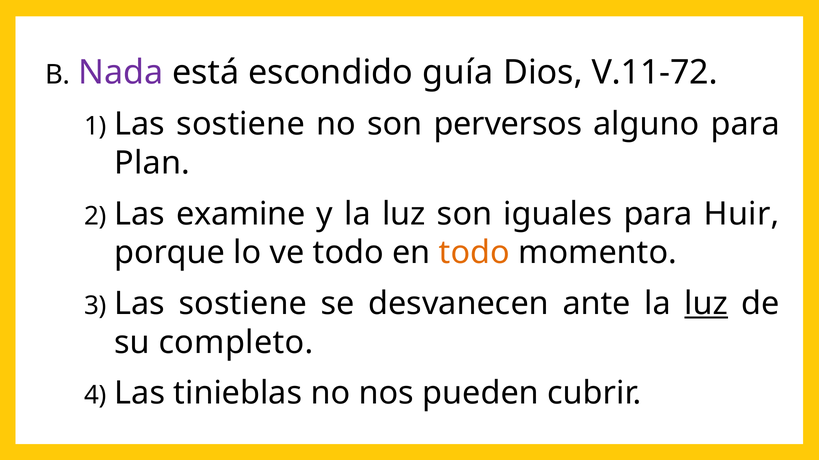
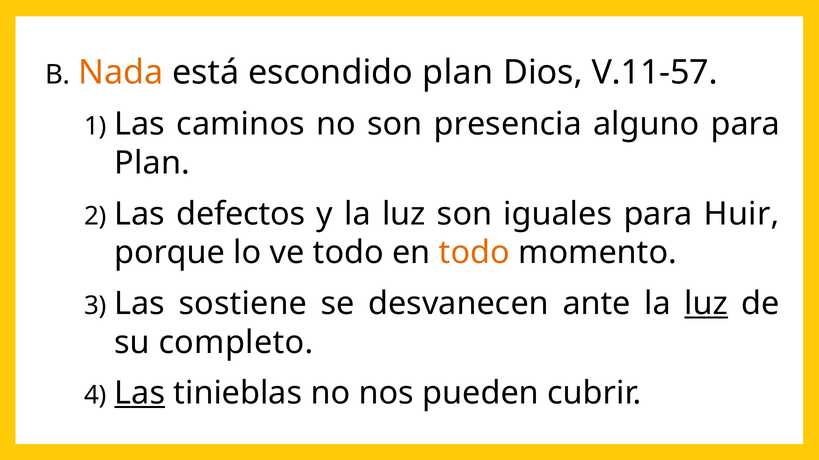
Nada colour: purple -> orange (121, 73)
escondido guía: guía -> plan (458, 73)
V.11-72: V.11-72 -> V.11-57 (655, 73)
sostiene: sostiene -> caminos (241, 124)
perversos: perversos -> presencia (508, 124)
examine: examine -> defectos (241, 214)
Las underline: none -> present (140, 394)
